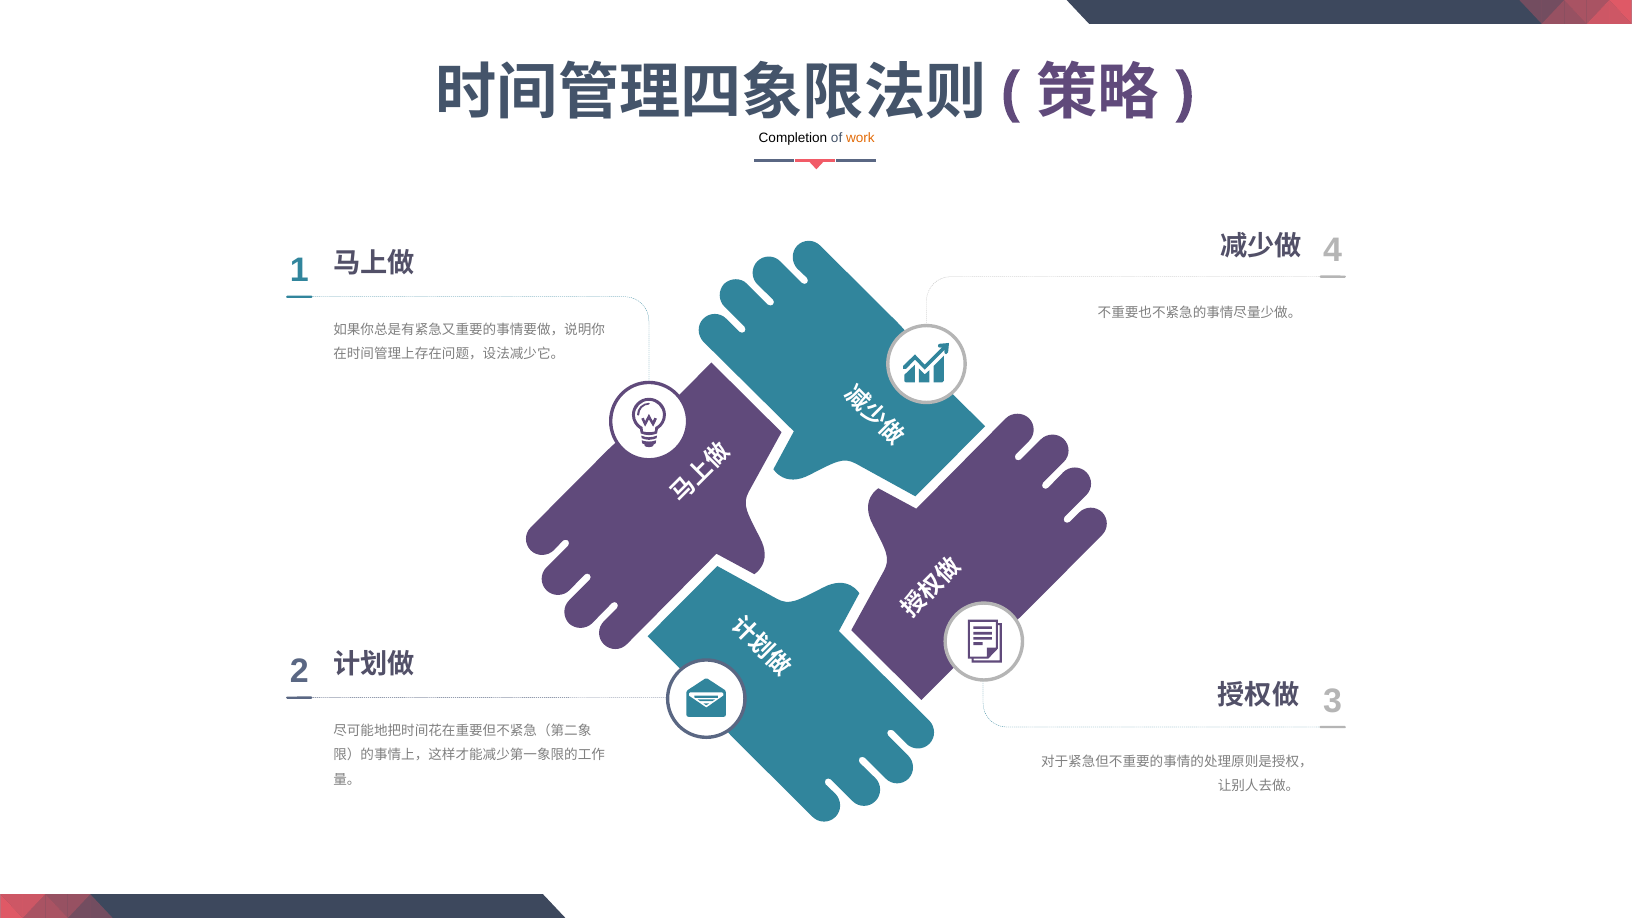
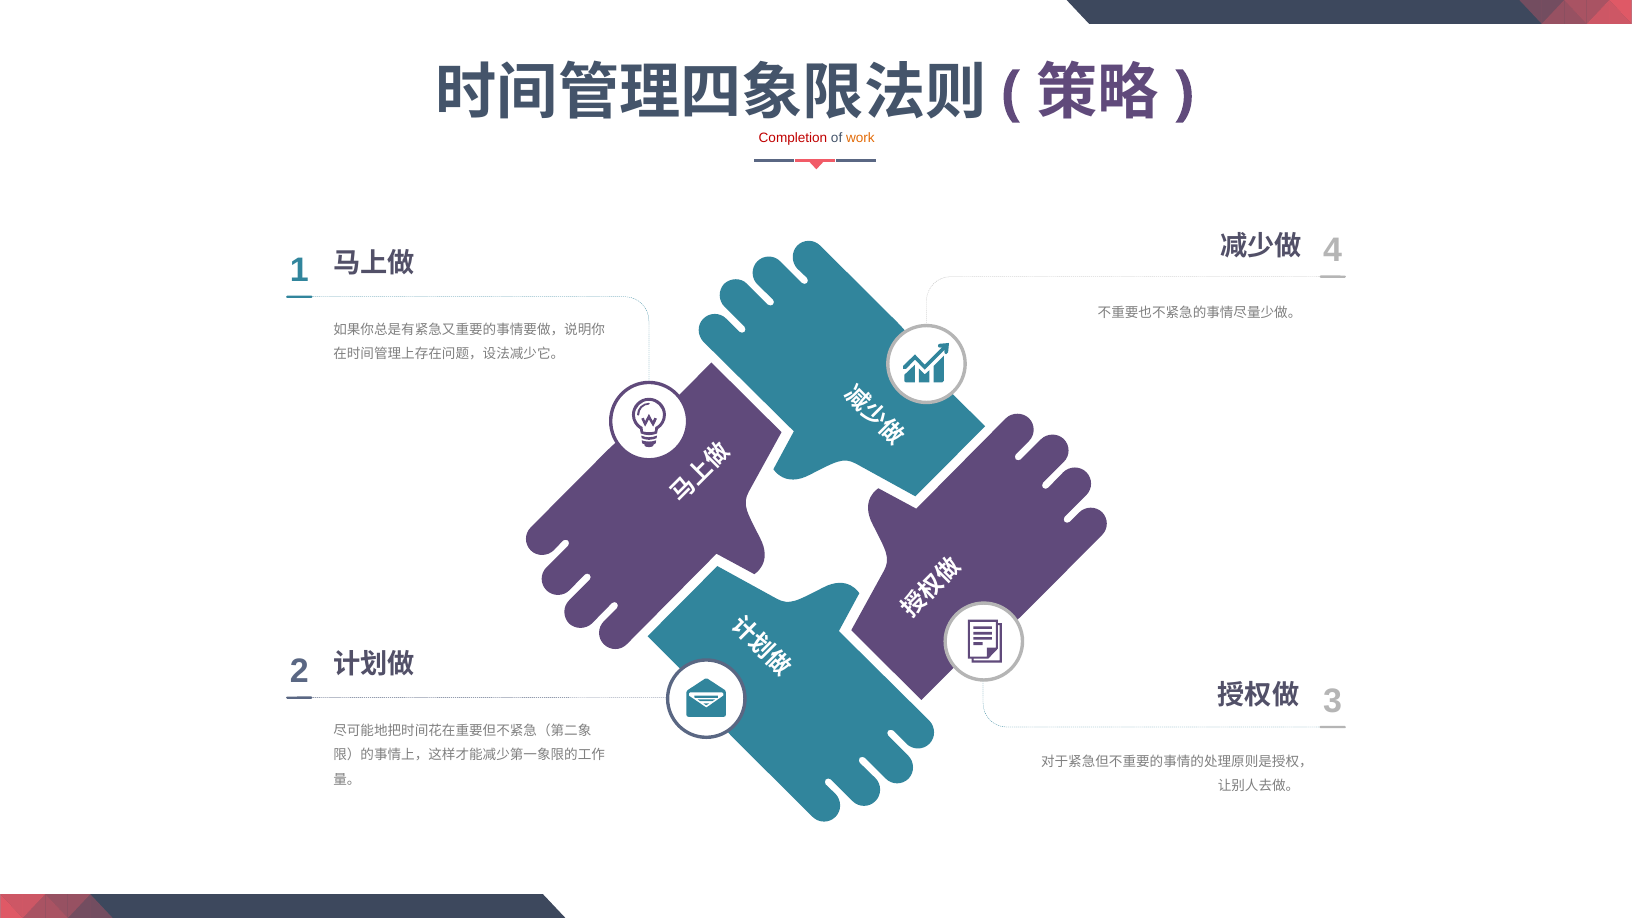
Completion colour: black -> red (793, 138)
